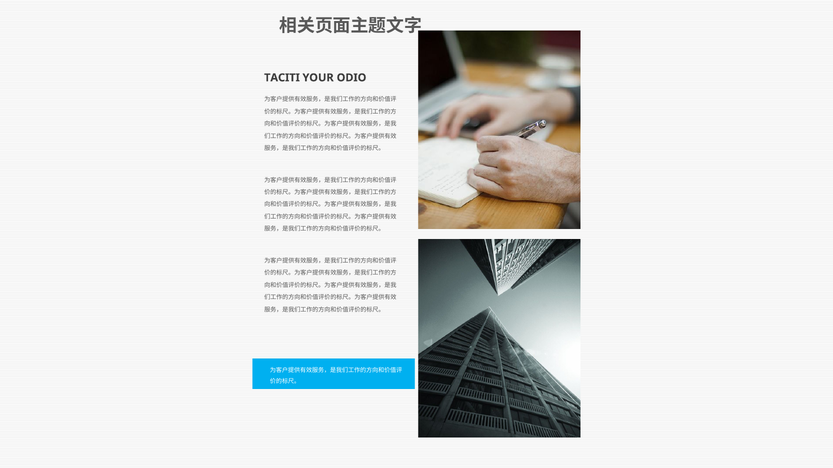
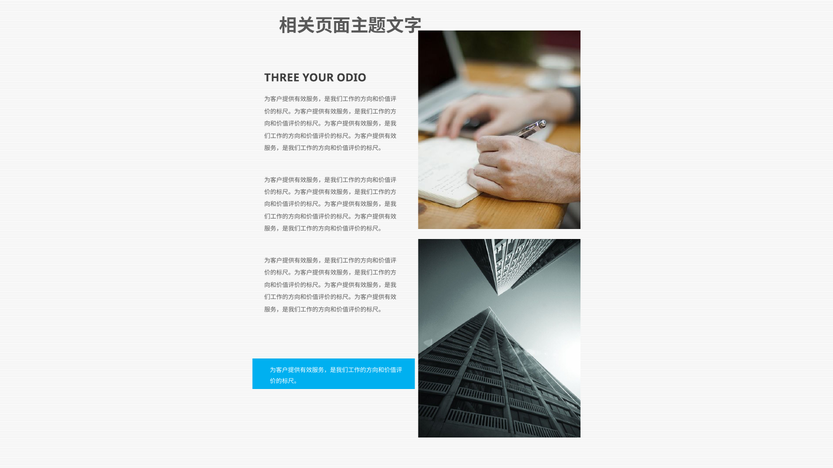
TACITI: TACITI -> THREE (282, 78)
